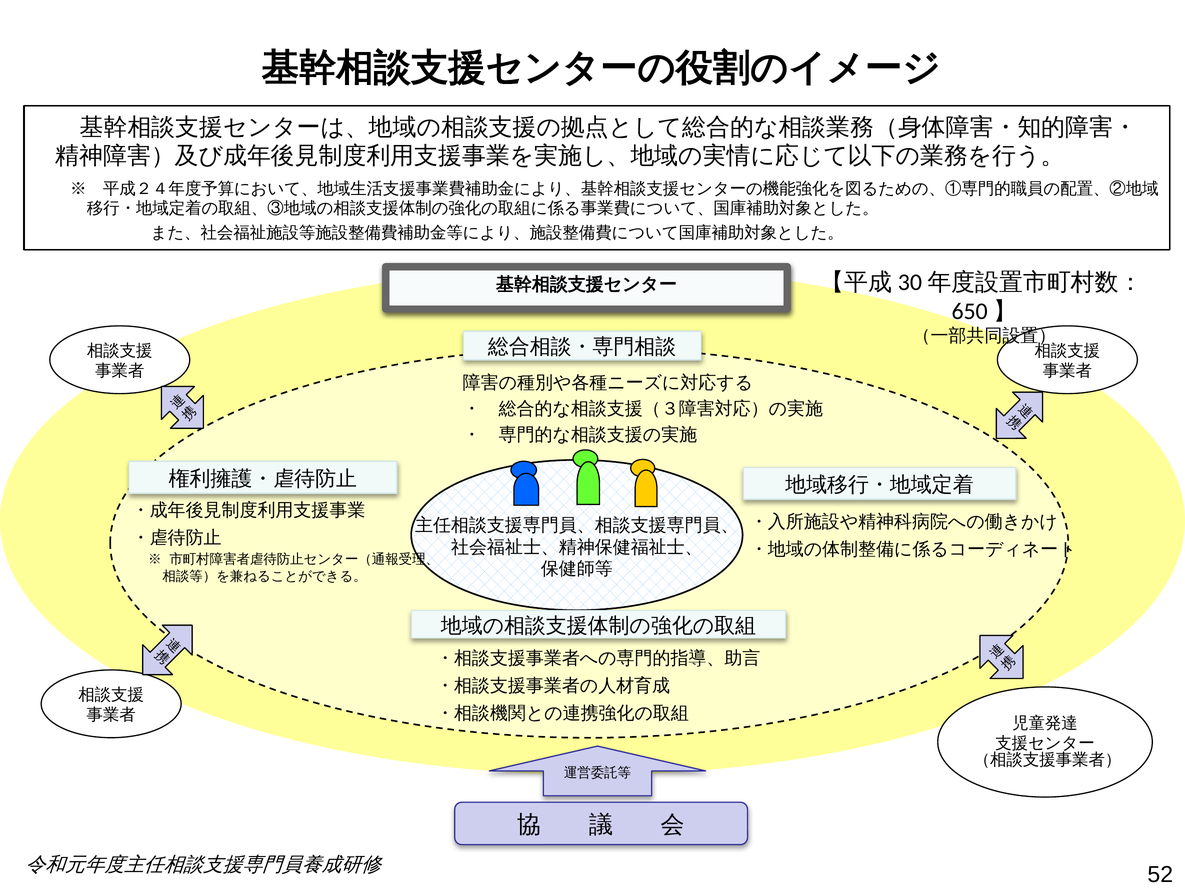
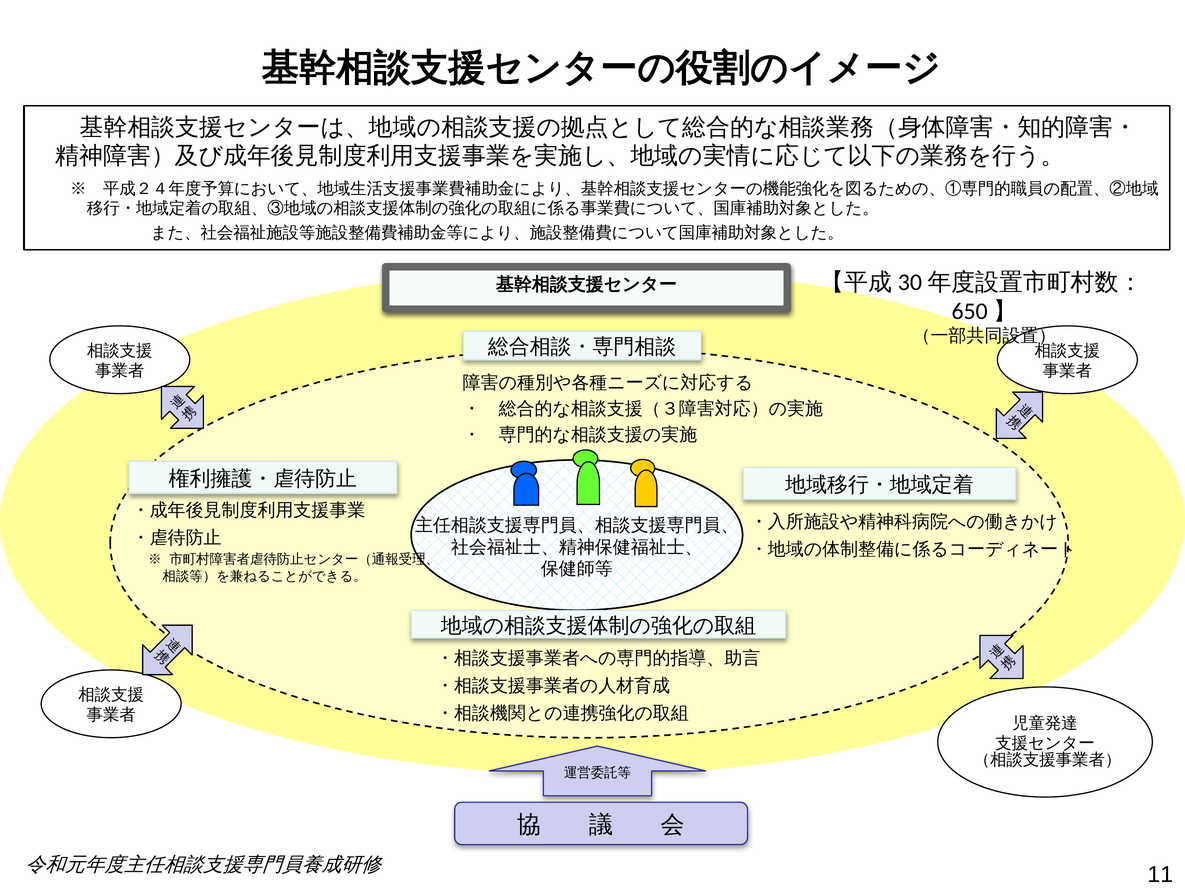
52: 52 -> 11 (1160, 875)
